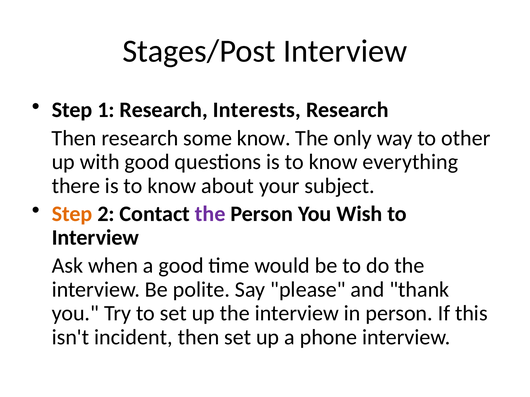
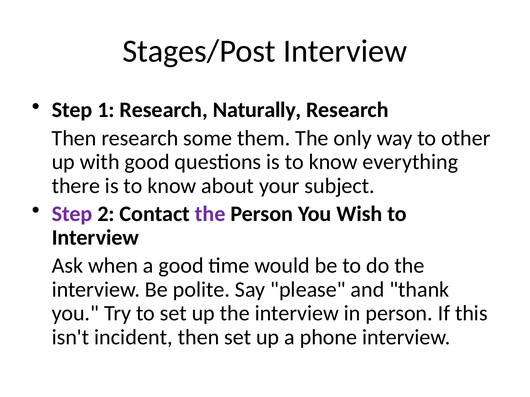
Interests: Interests -> Naturally (257, 110)
some know: know -> them (264, 138)
Step colour: orange -> purple (72, 214)
